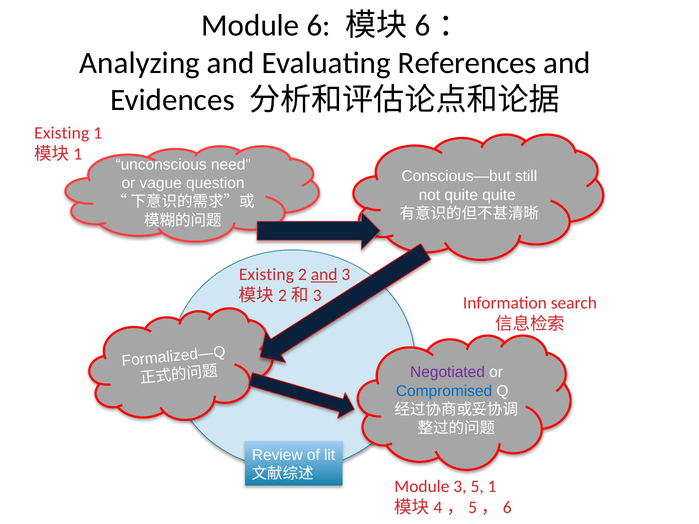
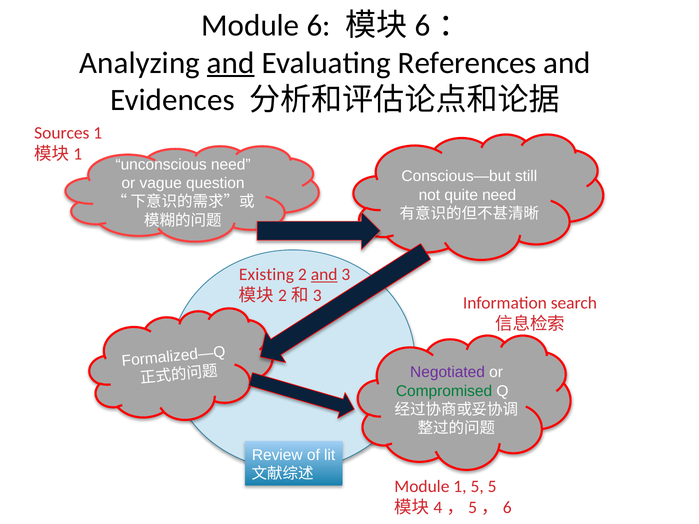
and underline: none -> present (231, 63)
Existing: Existing -> Sources (62, 133)
quite quite: quite -> need (499, 195)
Compromised colour: blue -> green (444, 391)
Module 3: 3 -> 1 (460, 487)
5 1: 1 -> 5 (492, 487)
